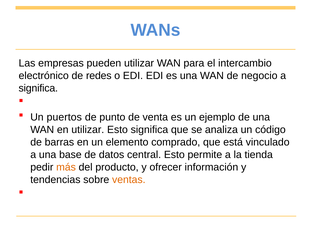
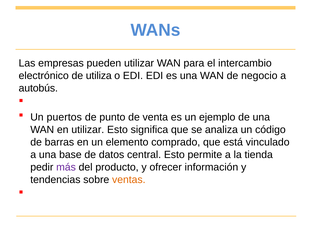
redes: redes -> utiliza (99, 75)
significa: significa -> autobús (38, 88)
más colour: orange -> purple (66, 167)
